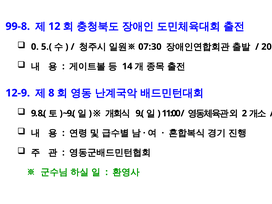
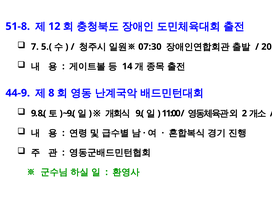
99-8: 99-8 -> 51-8 (18, 26)
0: 0 -> 7 (35, 47)
12-9: 12-9 -> 44-9 (18, 93)
